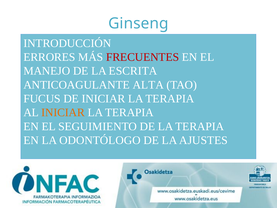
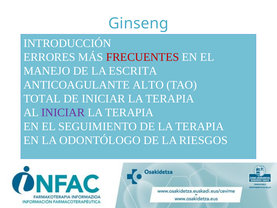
ALTA: ALTA -> ALTO (148, 85)
FUCUS: FUCUS -> TOTAL (42, 99)
INICIAR colour: orange -> purple (63, 112)
AJUSTES: AJUSTES -> RIESGOS (203, 140)
